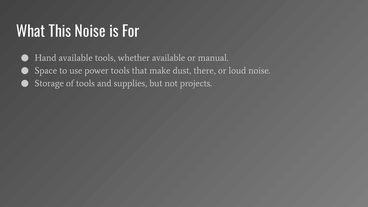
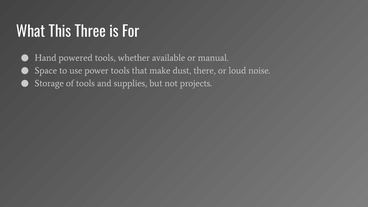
This Noise: Noise -> Three (90, 32)
Hand available: available -> powered (76, 58)
